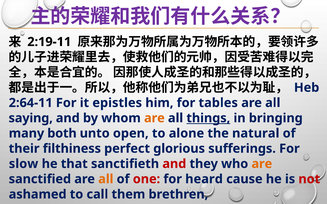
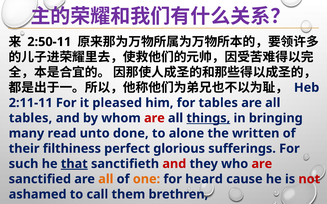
2:19-11: 2:19-11 -> 2:50-11 (49, 42)
2:64-11: 2:64-11 -> 2:11-11 (31, 103)
epistles: epistles -> pleased (117, 103)
saying: saying -> tables (31, 118)
are colour: orange -> red (154, 118)
both: both -> read (62, 134)
open: open -> done (131, 134)
natural: natural -> written (256, 134)
slow: slow -> such (24, 164)
that underline: none -> present (74, 164)
are colour: orange -> red (262, 164)
one colour: red -> orange (146, 179)
